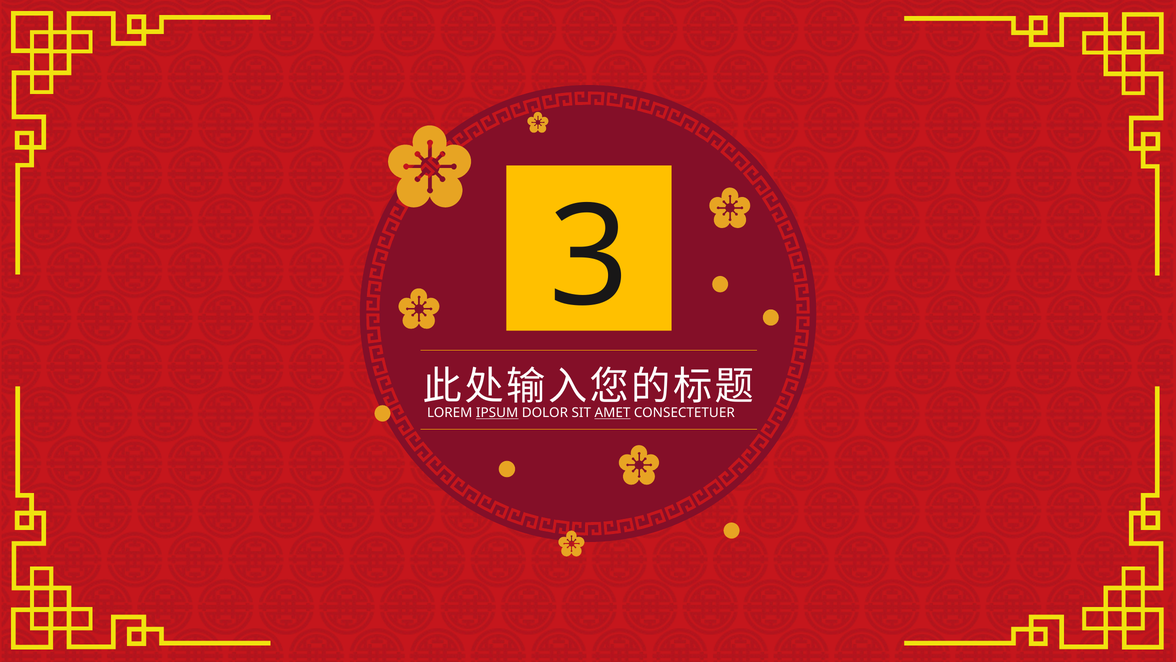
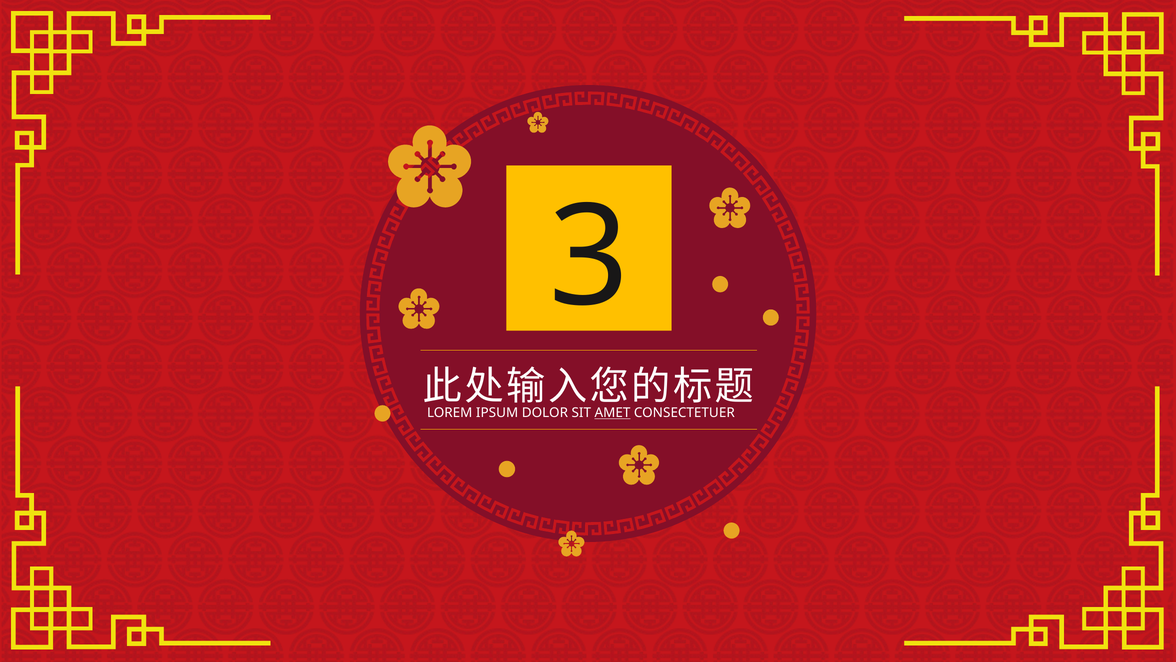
IPSUM underline: present -> none (497, 413)
